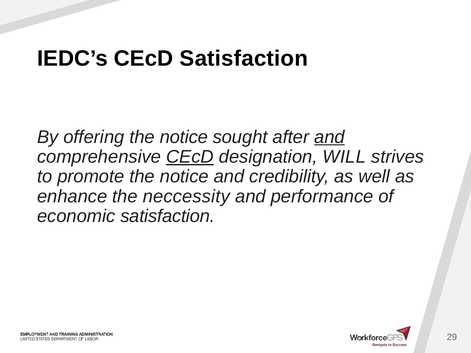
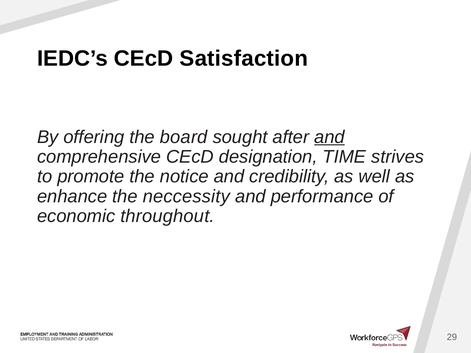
offering the notice: notice -> board (184, 137)
CEcD underline: present -> none (190, 157)
WILL: WILL -> TIME (344, 157)
economic satisfaction: satisfaction -> throughout (167, 216)
